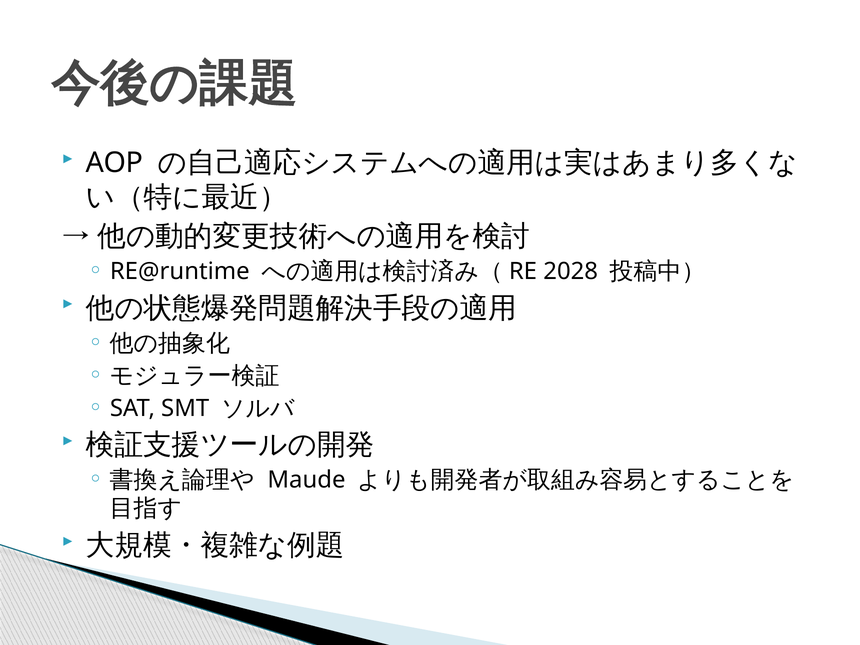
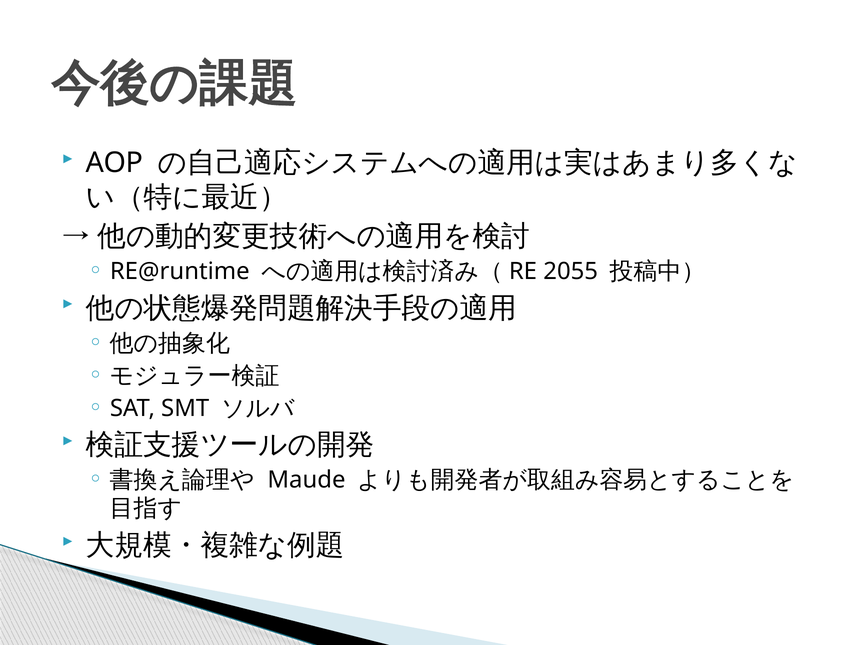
2028: 2028 -> 2055 (571, 271)
